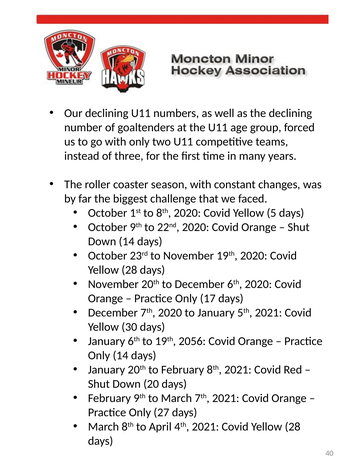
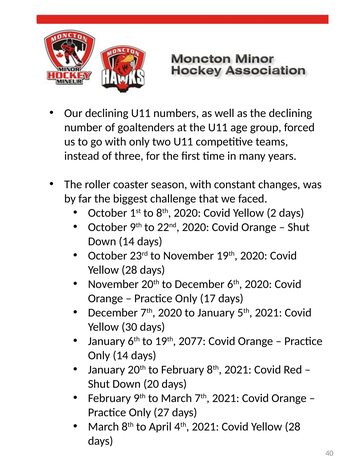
5: 5 -> 2 (271, 213)
2056: 2056 -> 2077 (192, 341)
